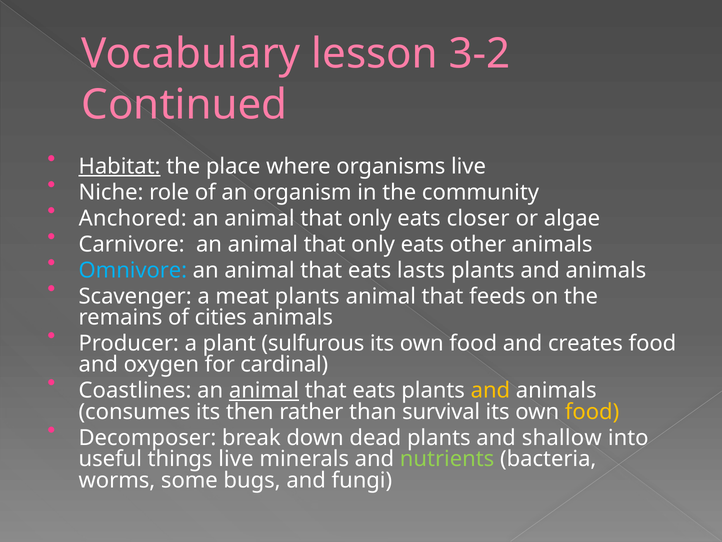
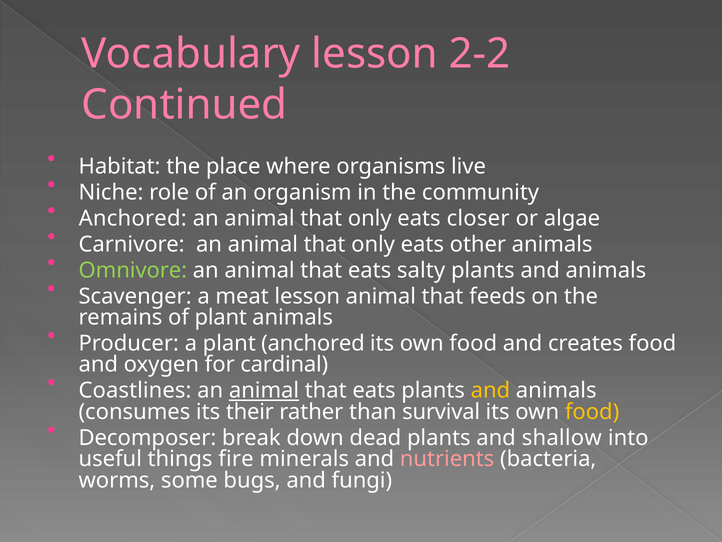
3-2: 3-2 -> 2-2 (480, 54)
Habitat underline: present -> none (120, 166)
Omnivore colour: light blue -> light green (133, 270)
lasts: lasts -> salty (421, 270)
meat plants: plants -> lesson (307, 296)
of cities: cities -> plant (221, 317)
plant sulfurous: sulfurous -> anchored (313, 343)
then: then -> their (250, 412)
things live: live -> fire (236, 459)
nutrients colour: light green -> pink (447, 459)
